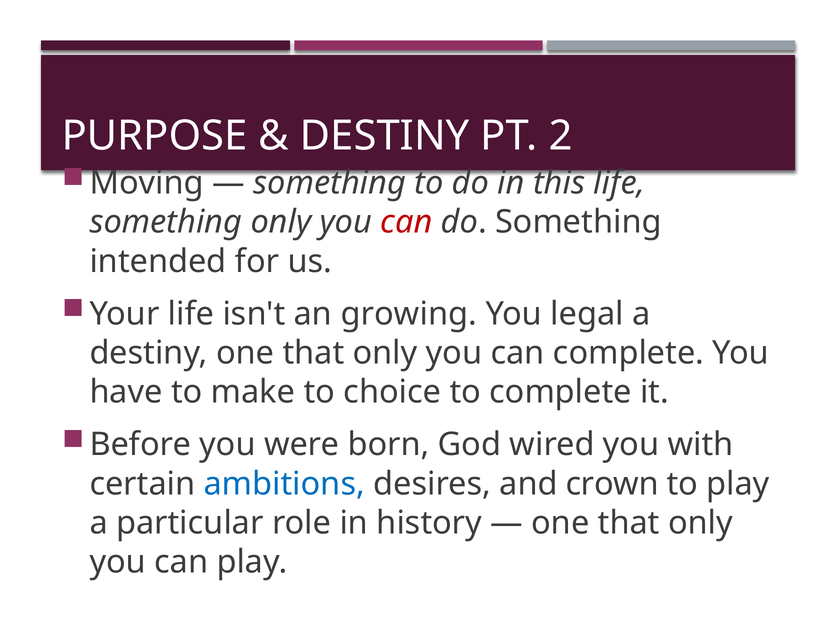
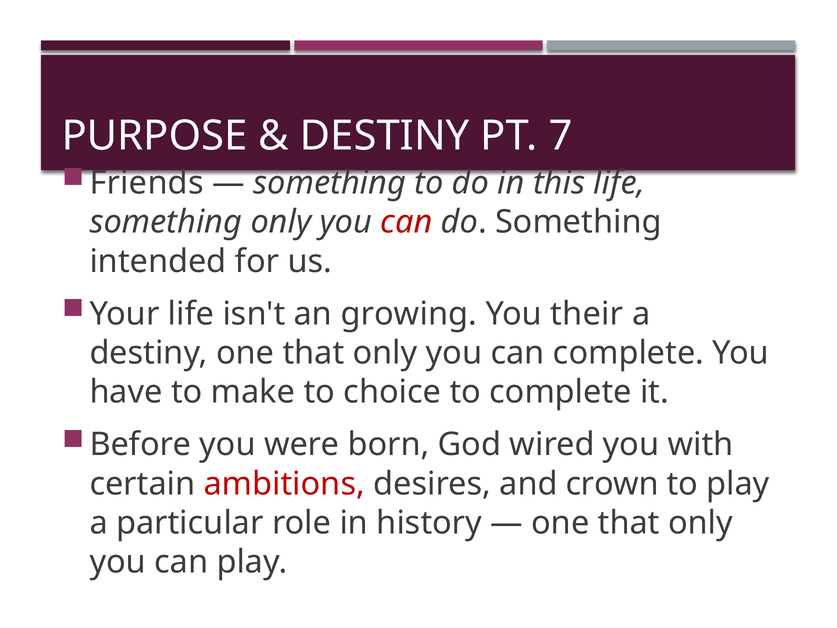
2: 2 -> 7 (560, 136)
Moving: Moving -> Friends (147, 183)
legal: legal -> their (587, 314)
ambitions colour: blue -> red (284, 484)
